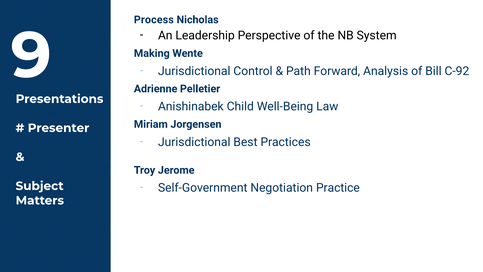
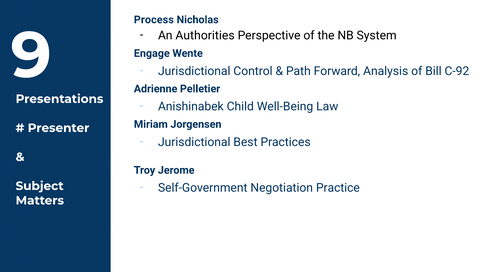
Leadership: Leadership -> Authorities (205, 36)
Making: Making -> Engage (152, 53)
